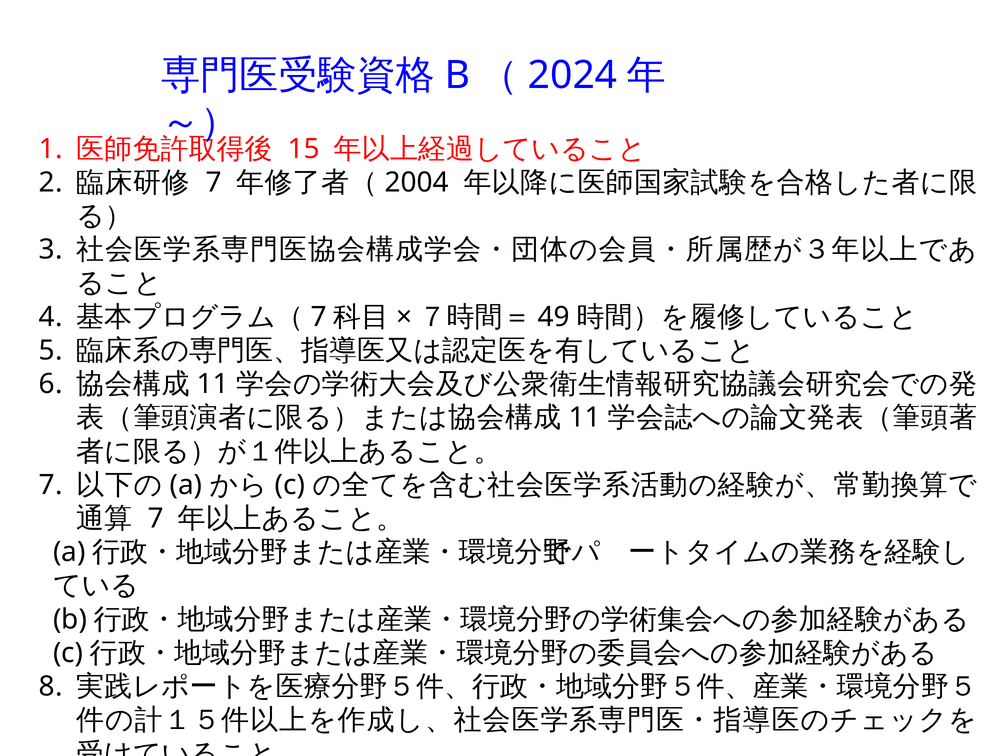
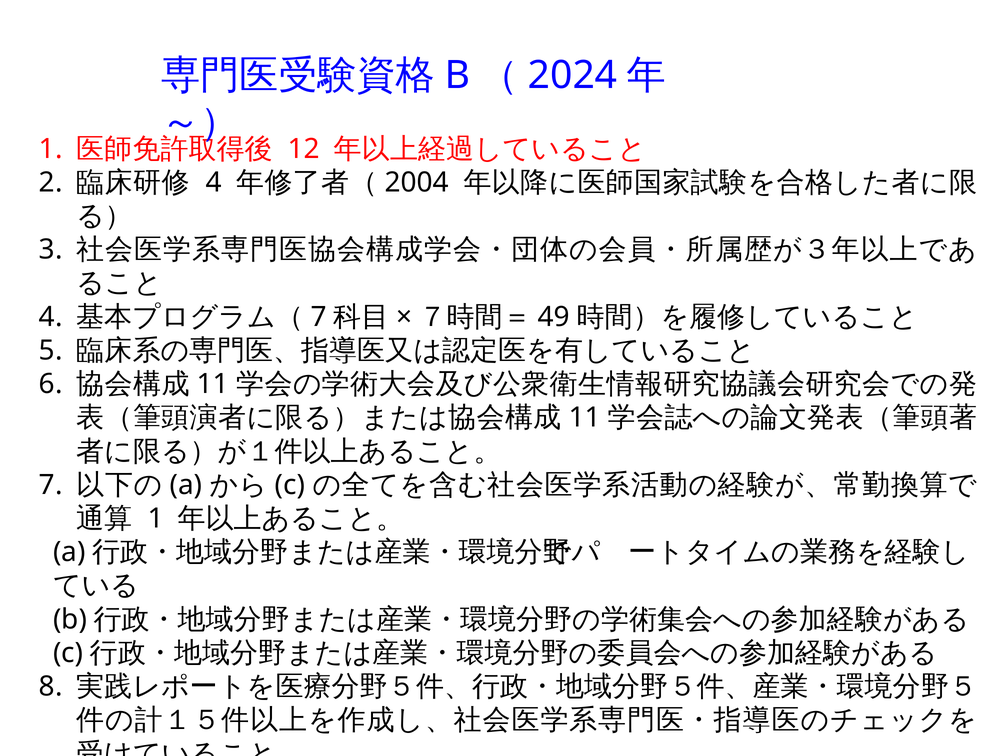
15: 15 -> 12 (304, 149)
7: 7 -> 4 (214, 182)
7: 7 -> 1 (156, 519)
